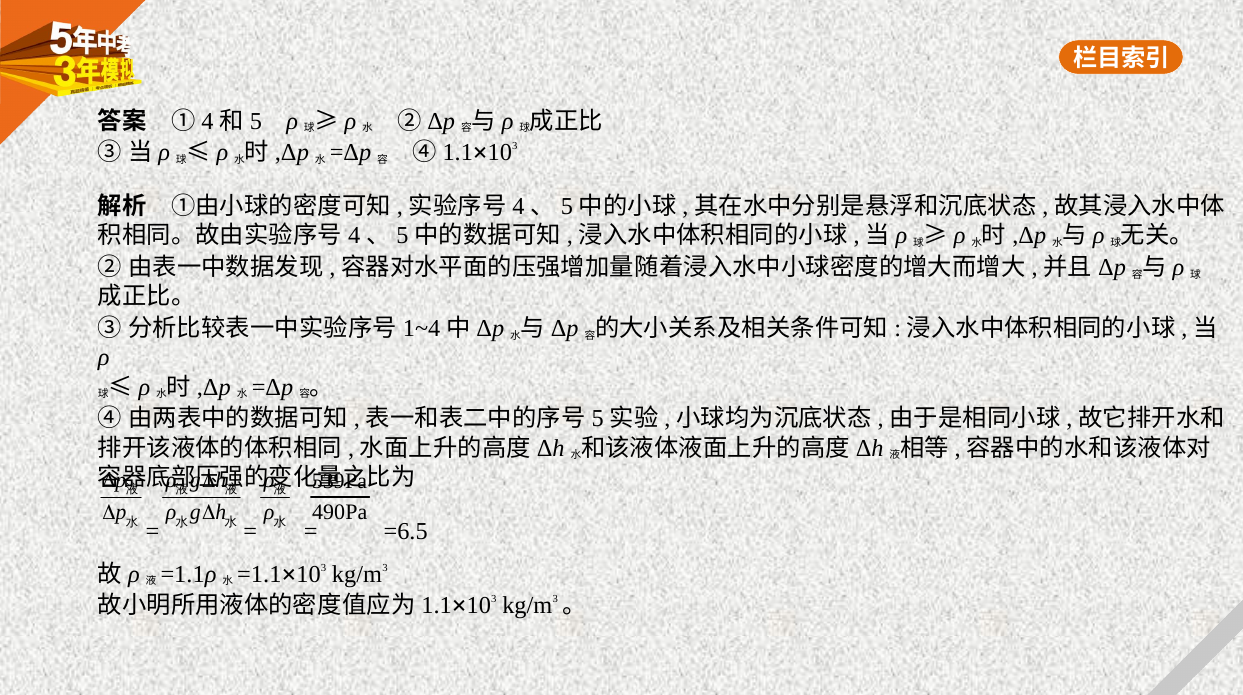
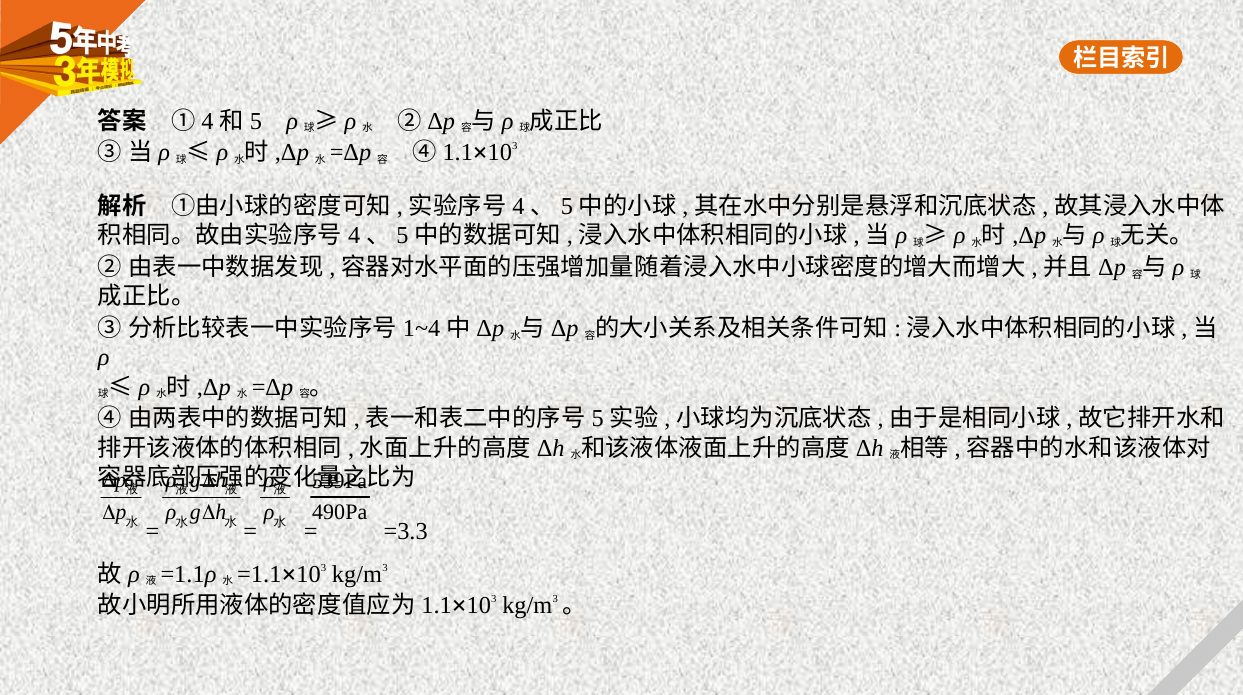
=6.5: =6.5 -> =3.3 (406, 532)
